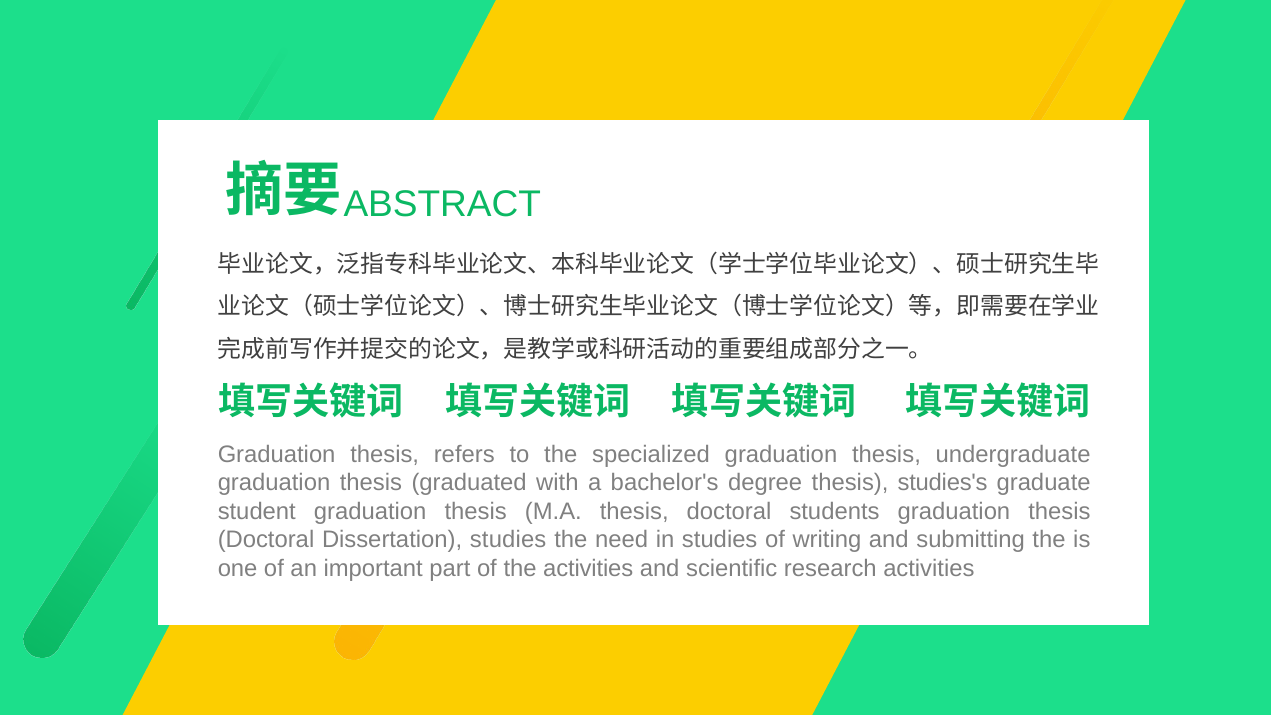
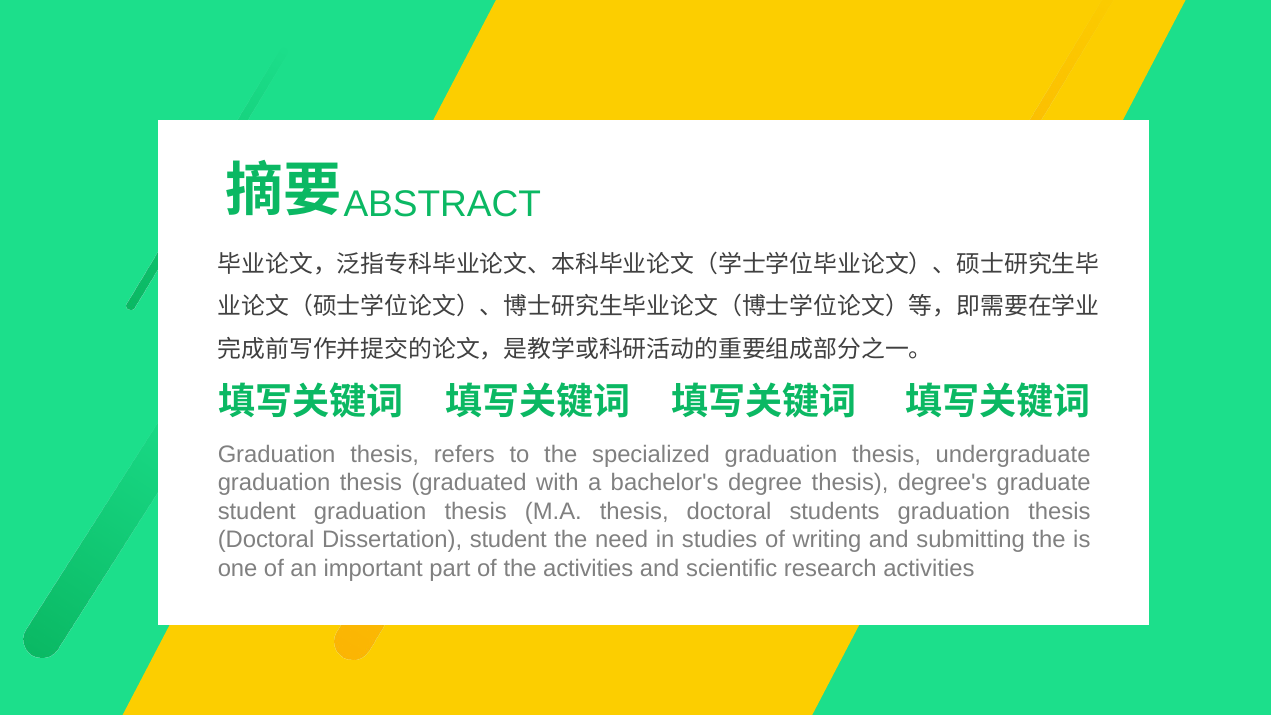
studies's: studies's -> degree's (943, 483)
Dissertation studies: studies -> student (508, 540)
